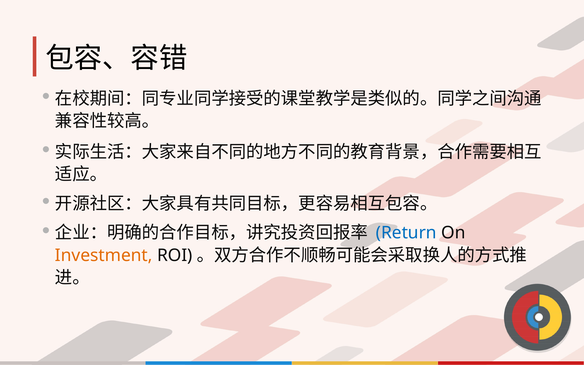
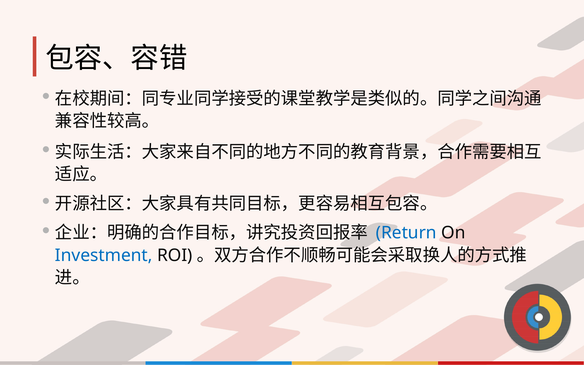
Investment colour: orange -> blue (104, 255)
